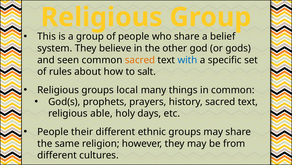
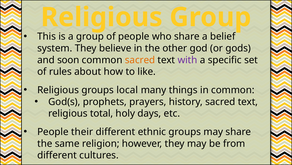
seen: seen -> soon (68, 60)
with colour: blue -> purple (187, 60)
salt: salt -> like (147, 71)
able: able -> total (102, 113)
